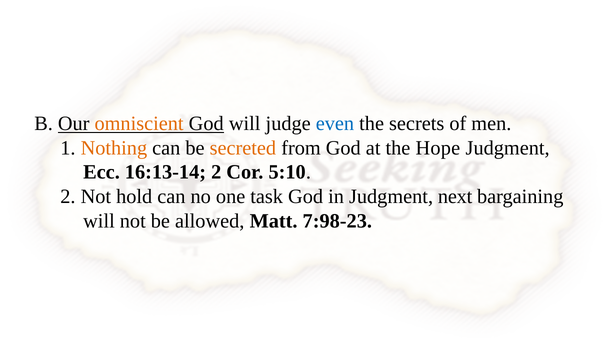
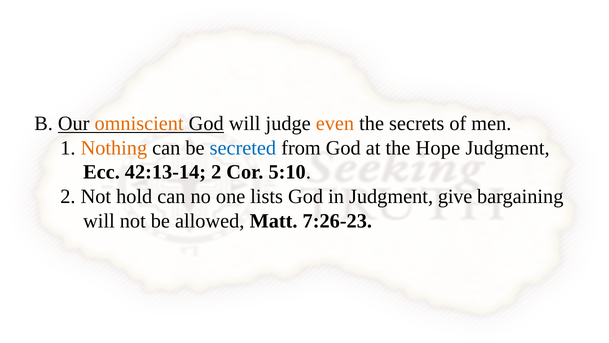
even colour: blue -> orange (335, 123)
secreted colour: orange -> blue (243, 148)
16:13-14: 16:13-14 -> 42:13-14 (165, 172)
task: task -> lists (267, 196)
next: next -> give (455, 196)
7:98-23: 7:98-23 -> 7:26-23 (337, 221)
